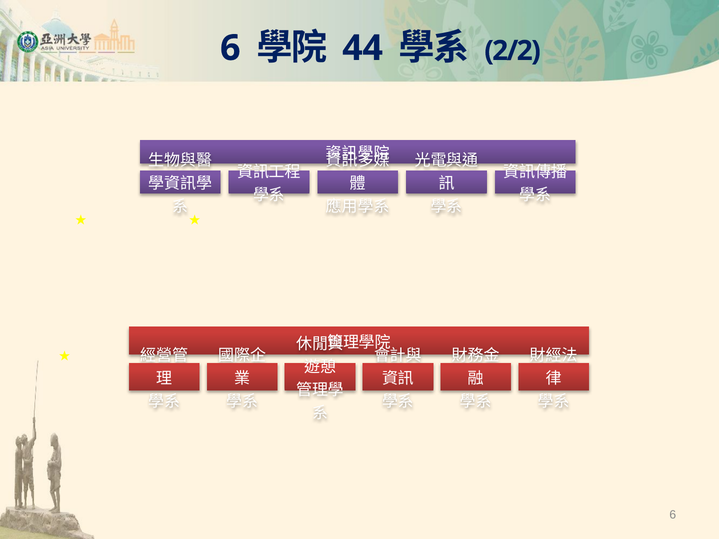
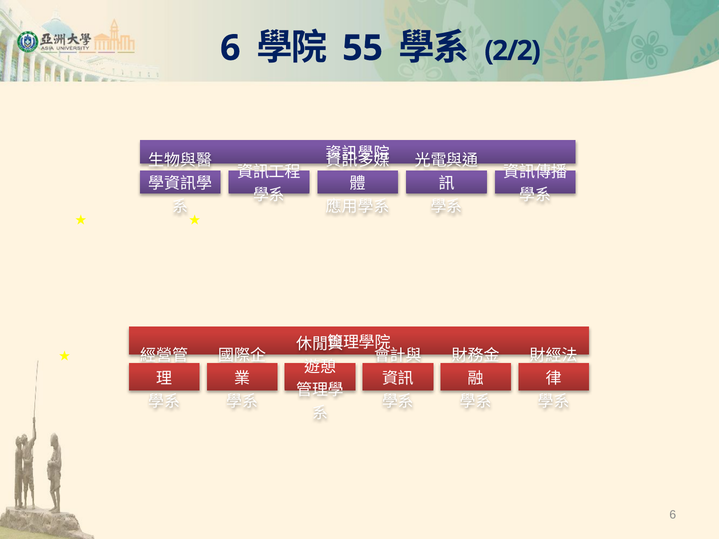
44: 44 -> 55 (363, 48)
